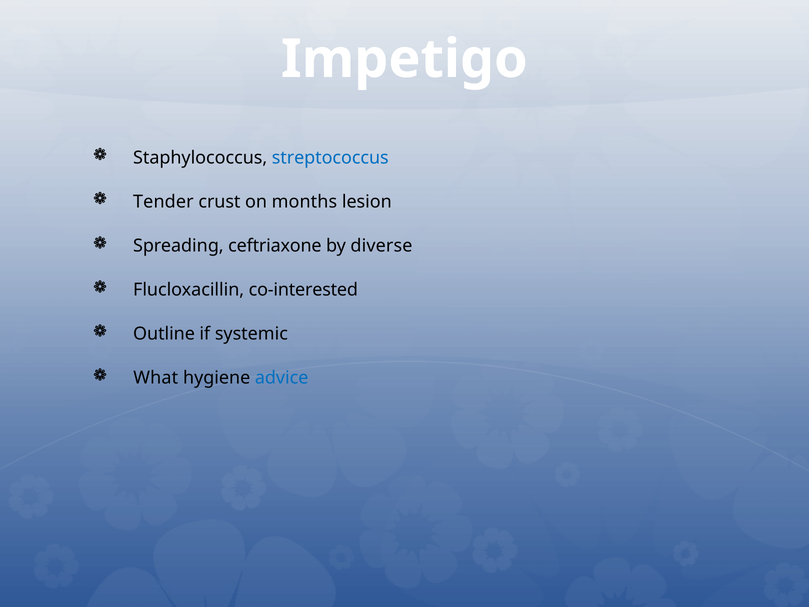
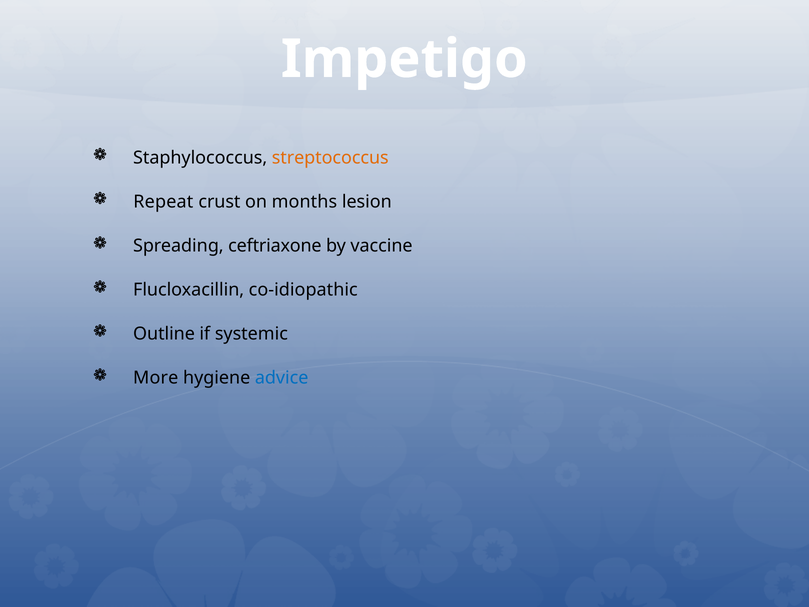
streptococcus colour: blue -> orange (330, 158)
Tender: Tender -> Repeat (163, 202)
diverse: diverse -> vaccine (382, 246)
co-interested: co-interested -> co-idiopathic (303, 290)
What: What -> More (156, 378)
